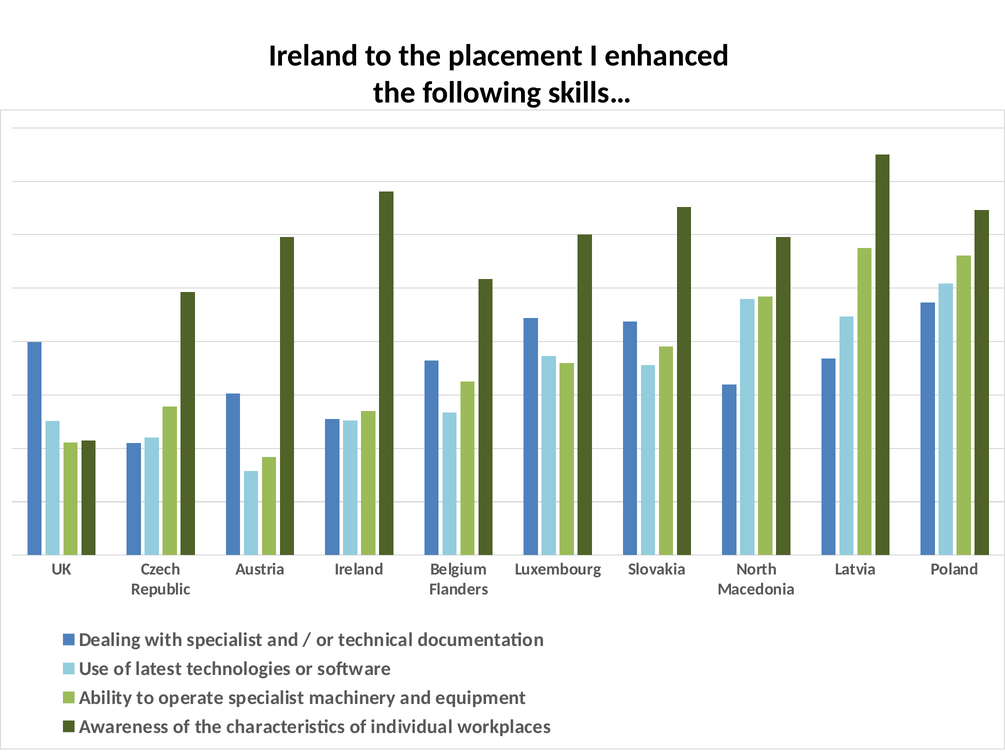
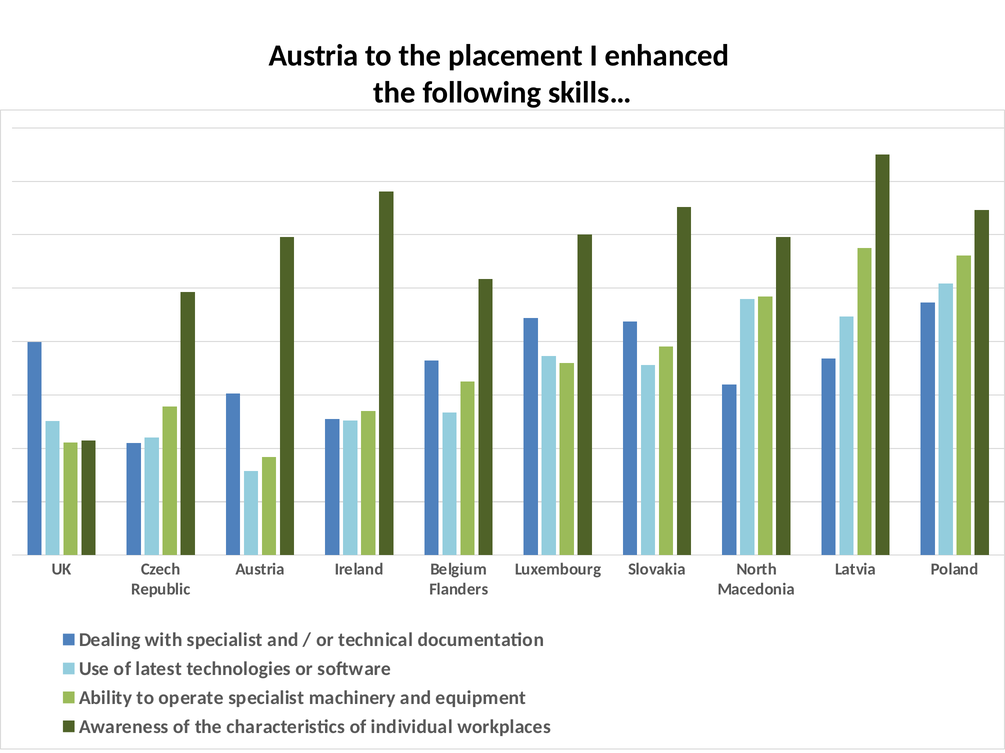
Ireland: Ireland -> Austria (313, 56)
